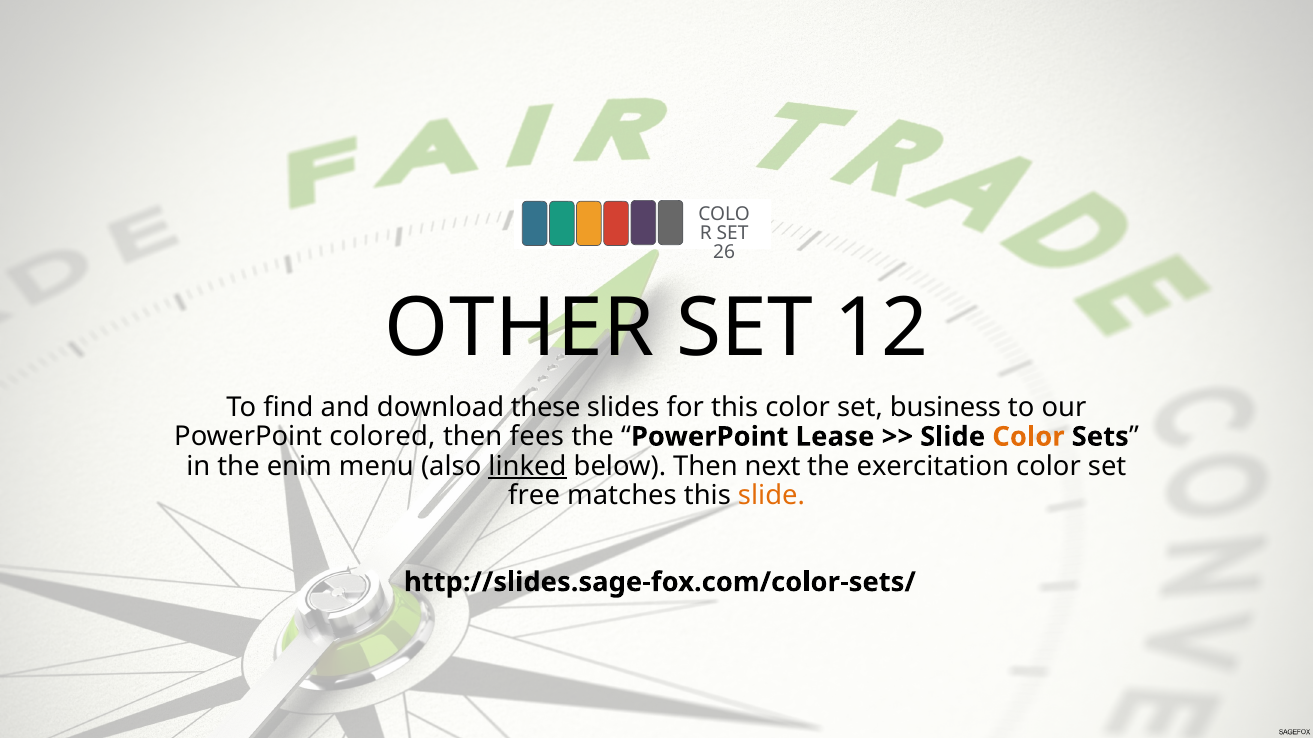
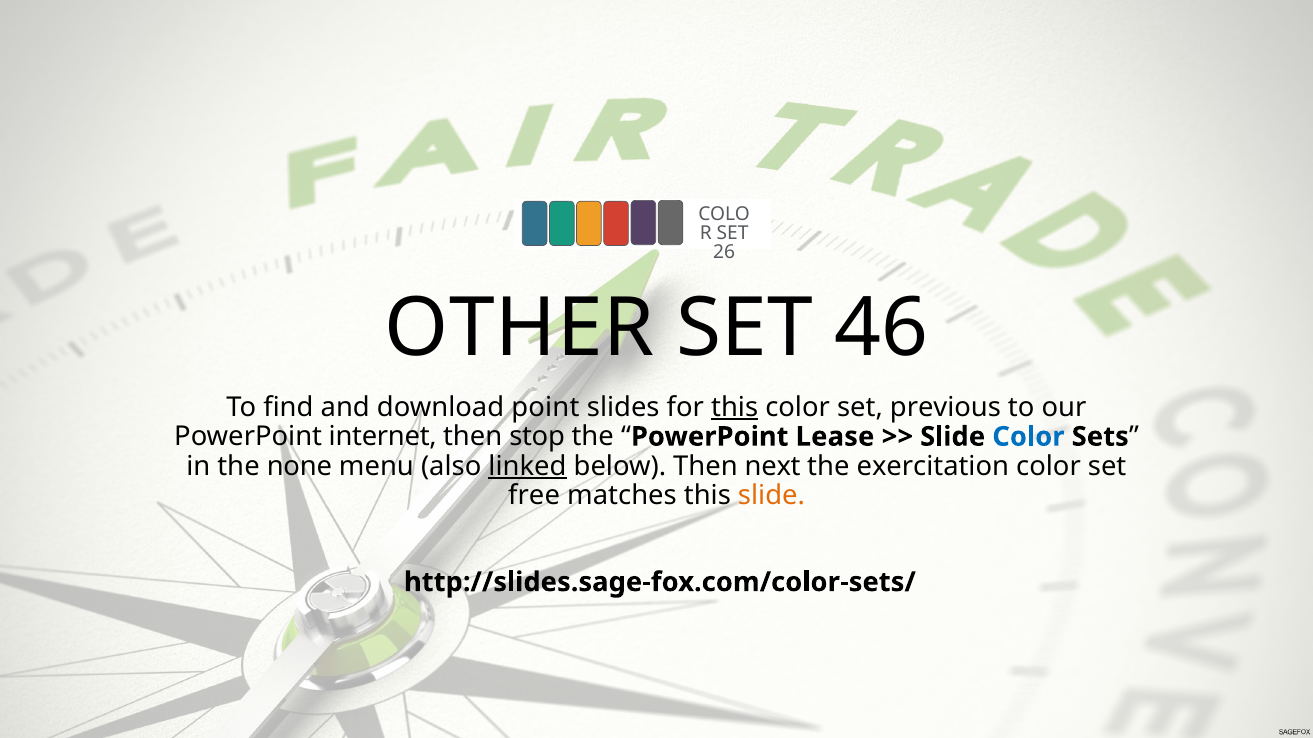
12: 12 -> 46 (881, 328)
these: these -> point (545, 407)
this underline: none -> present (735, 407)
business: business -> previous (945, 407)
colored: colored -> internet (383, 437)
fees: fees -> stop (537, 437)
Color colour: orange -> blue (1028, 437)
enim: enim -> none (299, 467)
